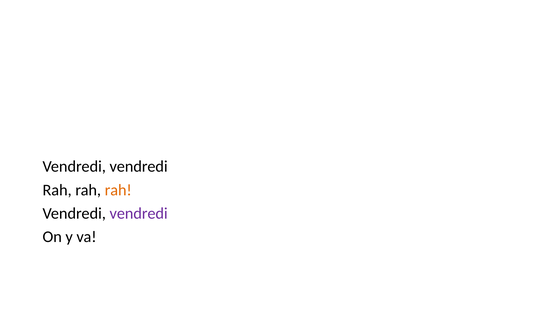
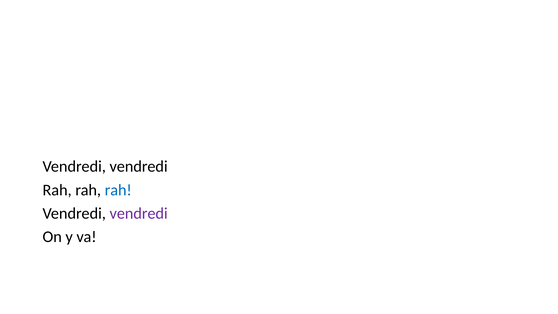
rah colour: orange -> blue (118, 190)
